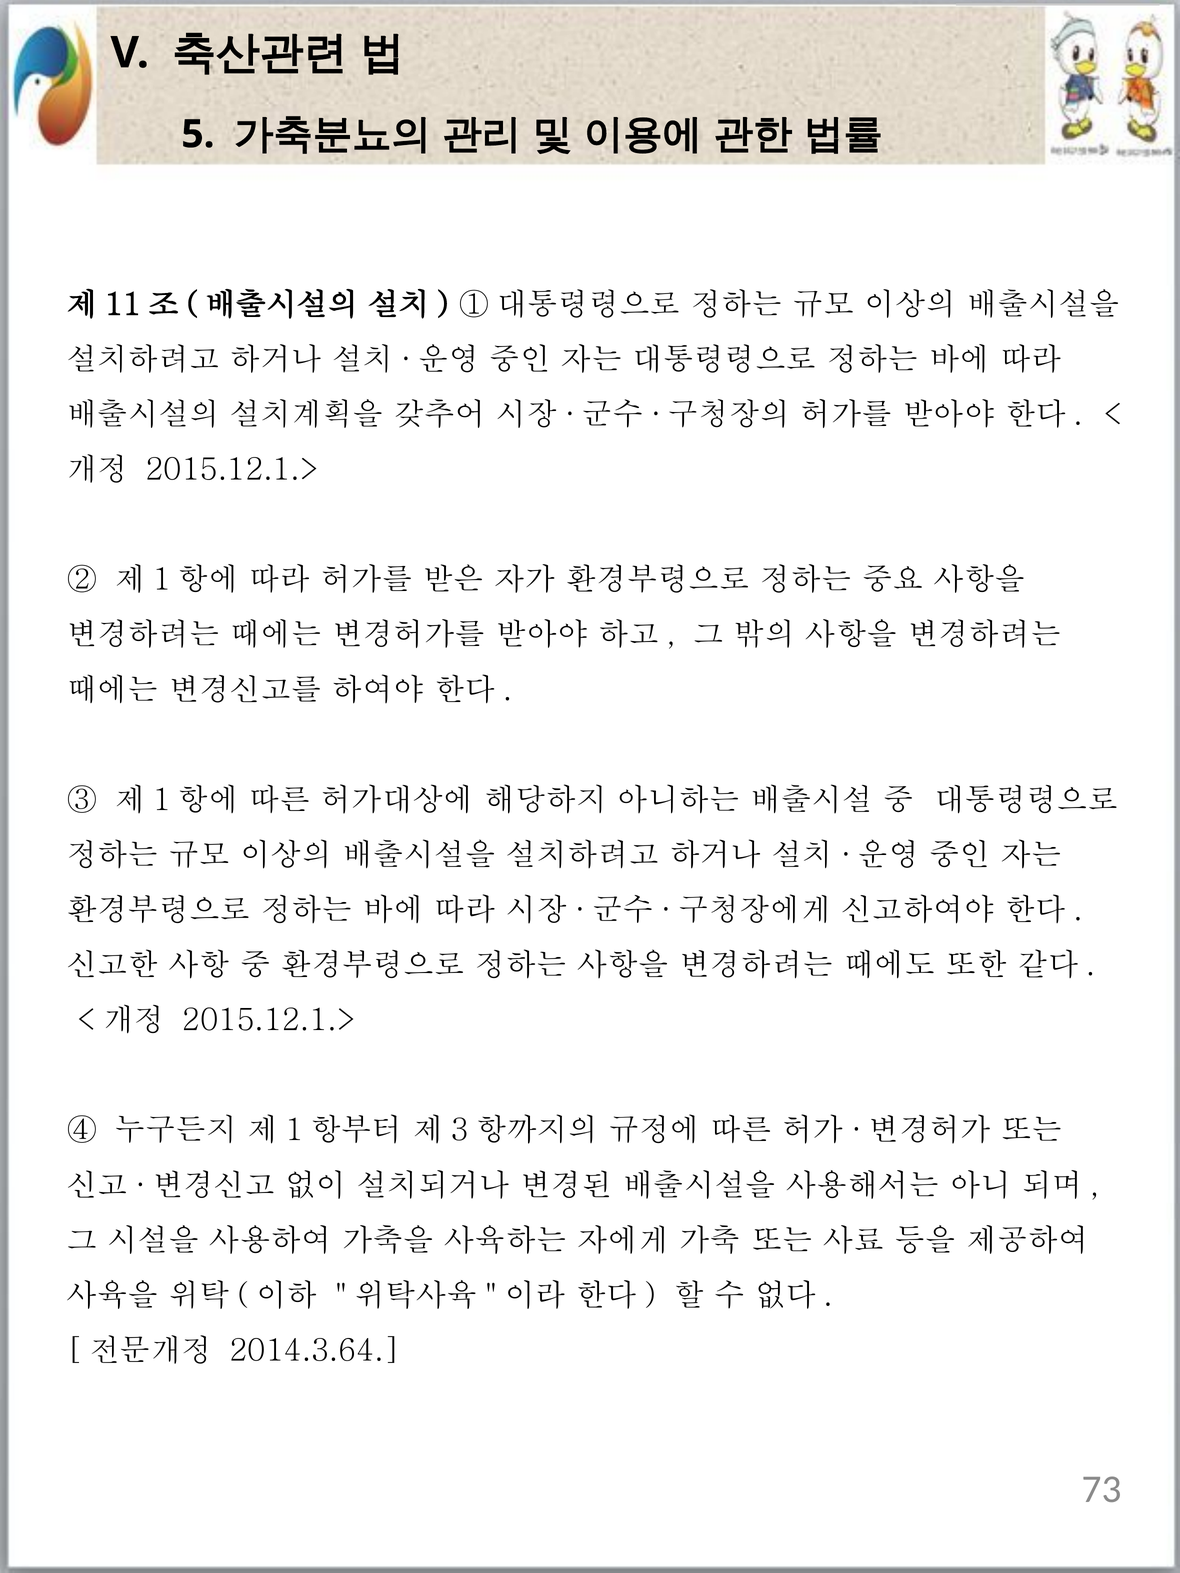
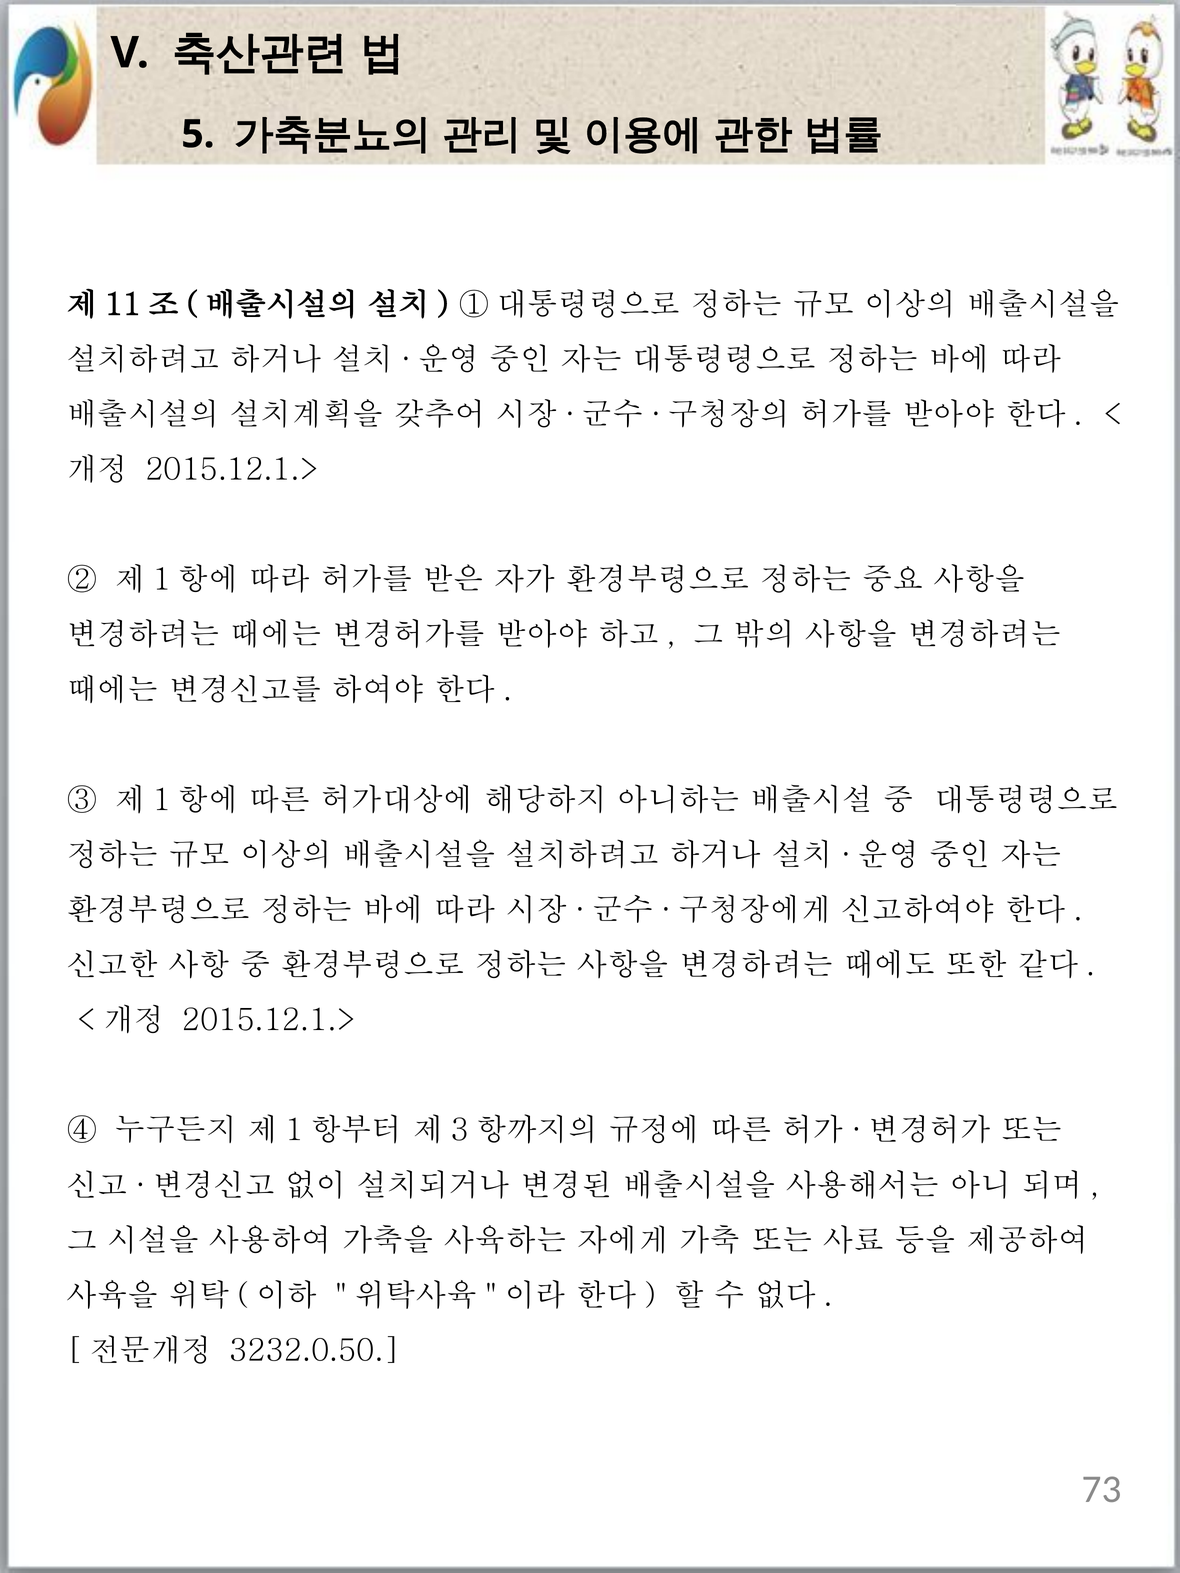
2014.3.64: 2014.3.64 -> 3232.0.50 (314, 1351)
